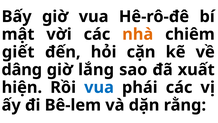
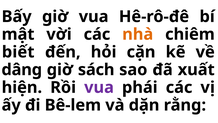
giết: giết -> biết (18, 52)
lắng: lắng -> sách (96, 70)
vua colour: blue -> purple (99, 87)
